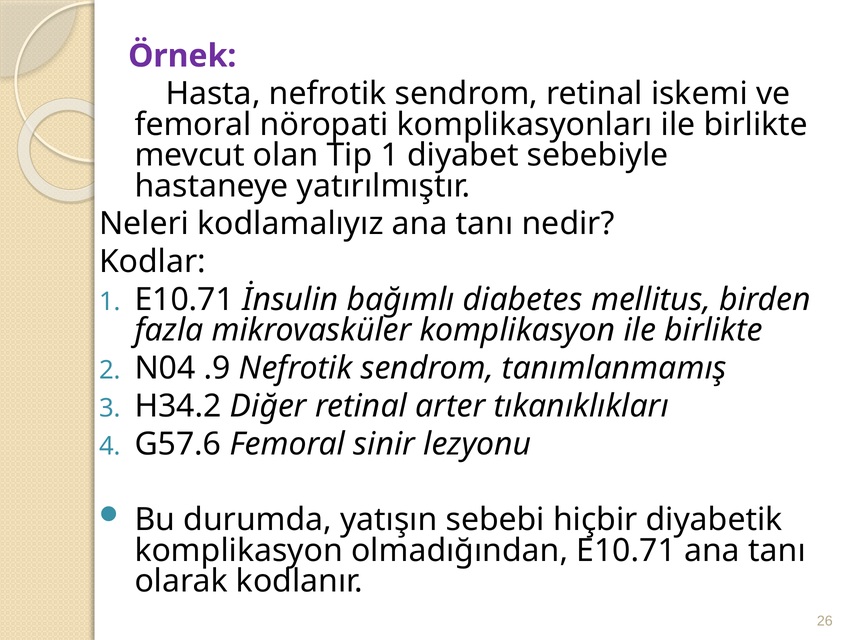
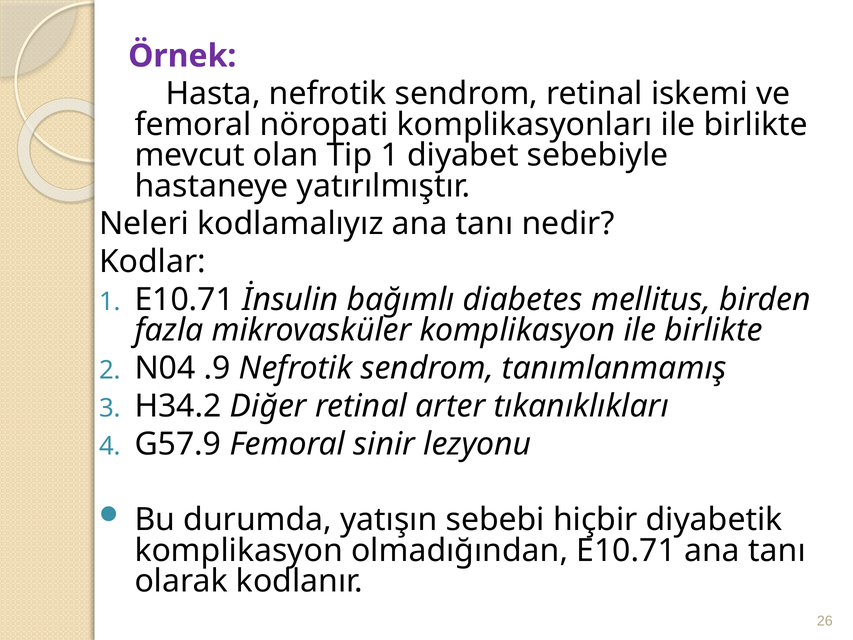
G57.6: G57.6 -> G57.9 (178, 444)
